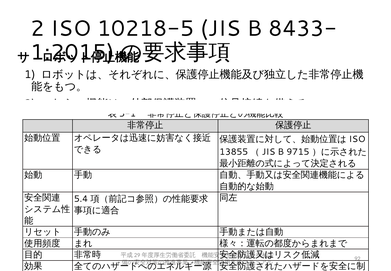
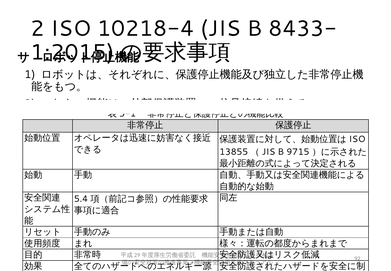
10218-5: 10218-5 -> 10218-4 (146, 29)
